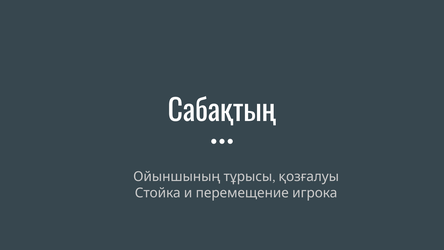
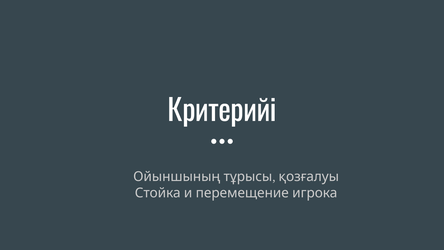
Сабақтың: Сабақтың -> Критерийі (222, 111)
